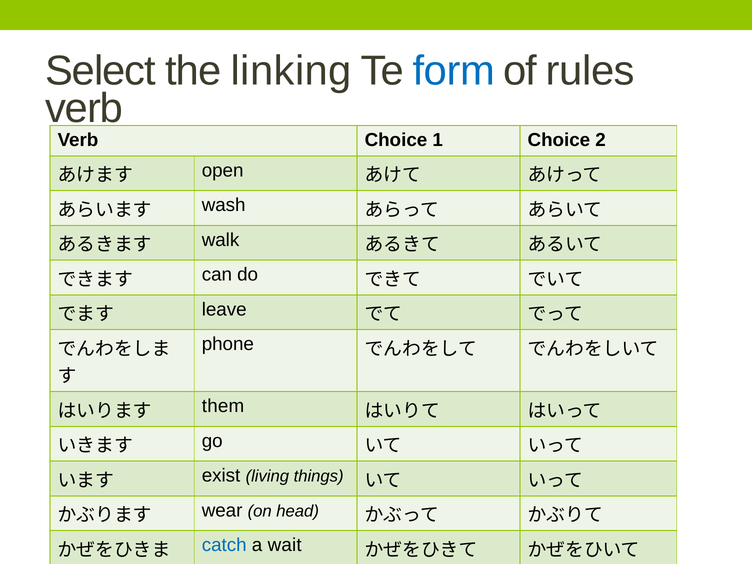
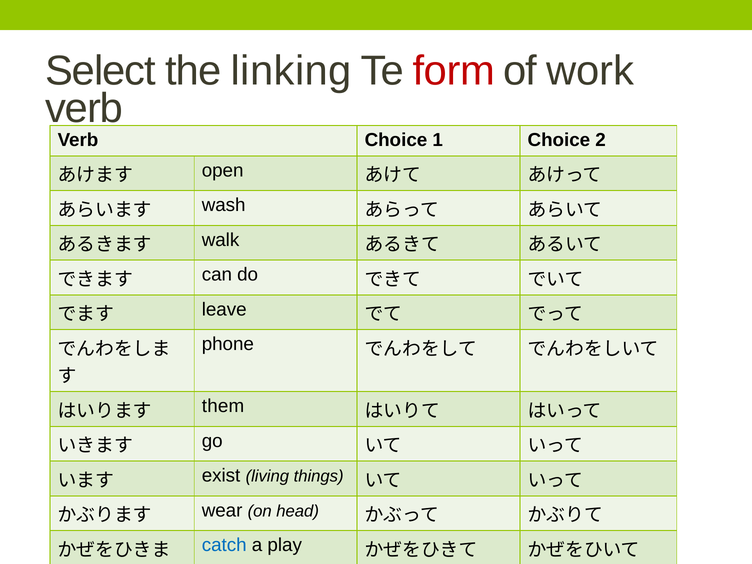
form colour: blue -> red (454, 71)
rules: rules -> work (590, 71)
wait: wait -> play (285, 545)
